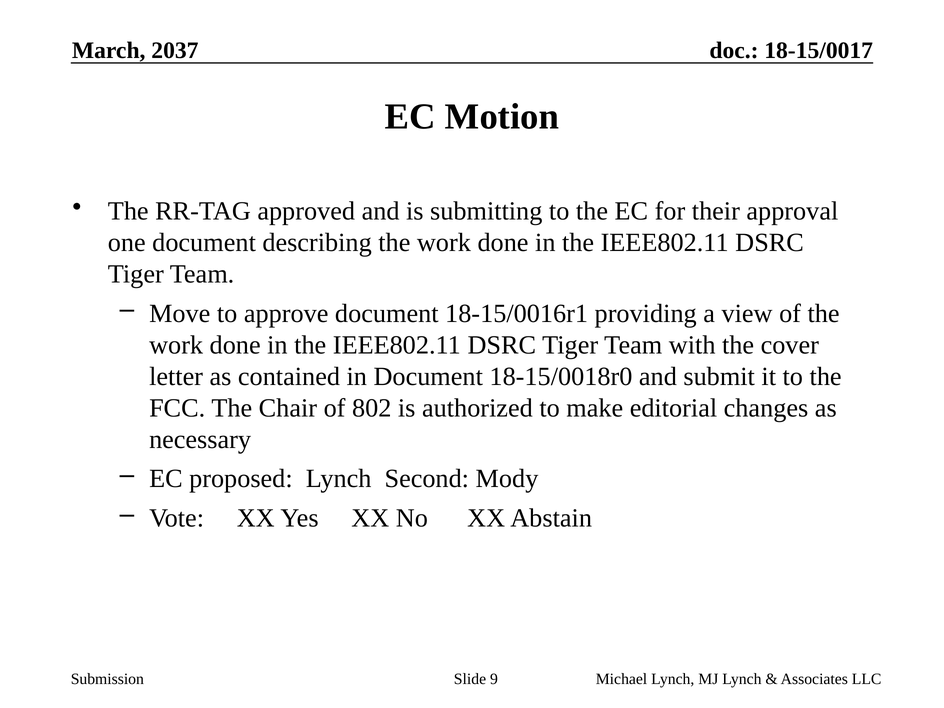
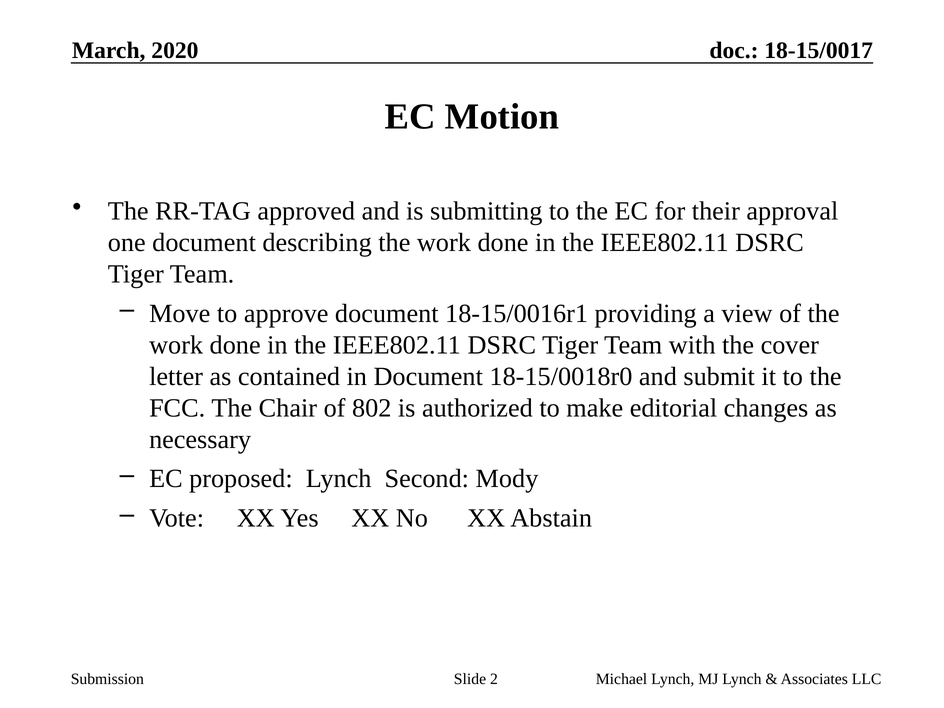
2037: 2037 -> 2020 (175, 50)
9: 9 -> 2 (494, 679)
